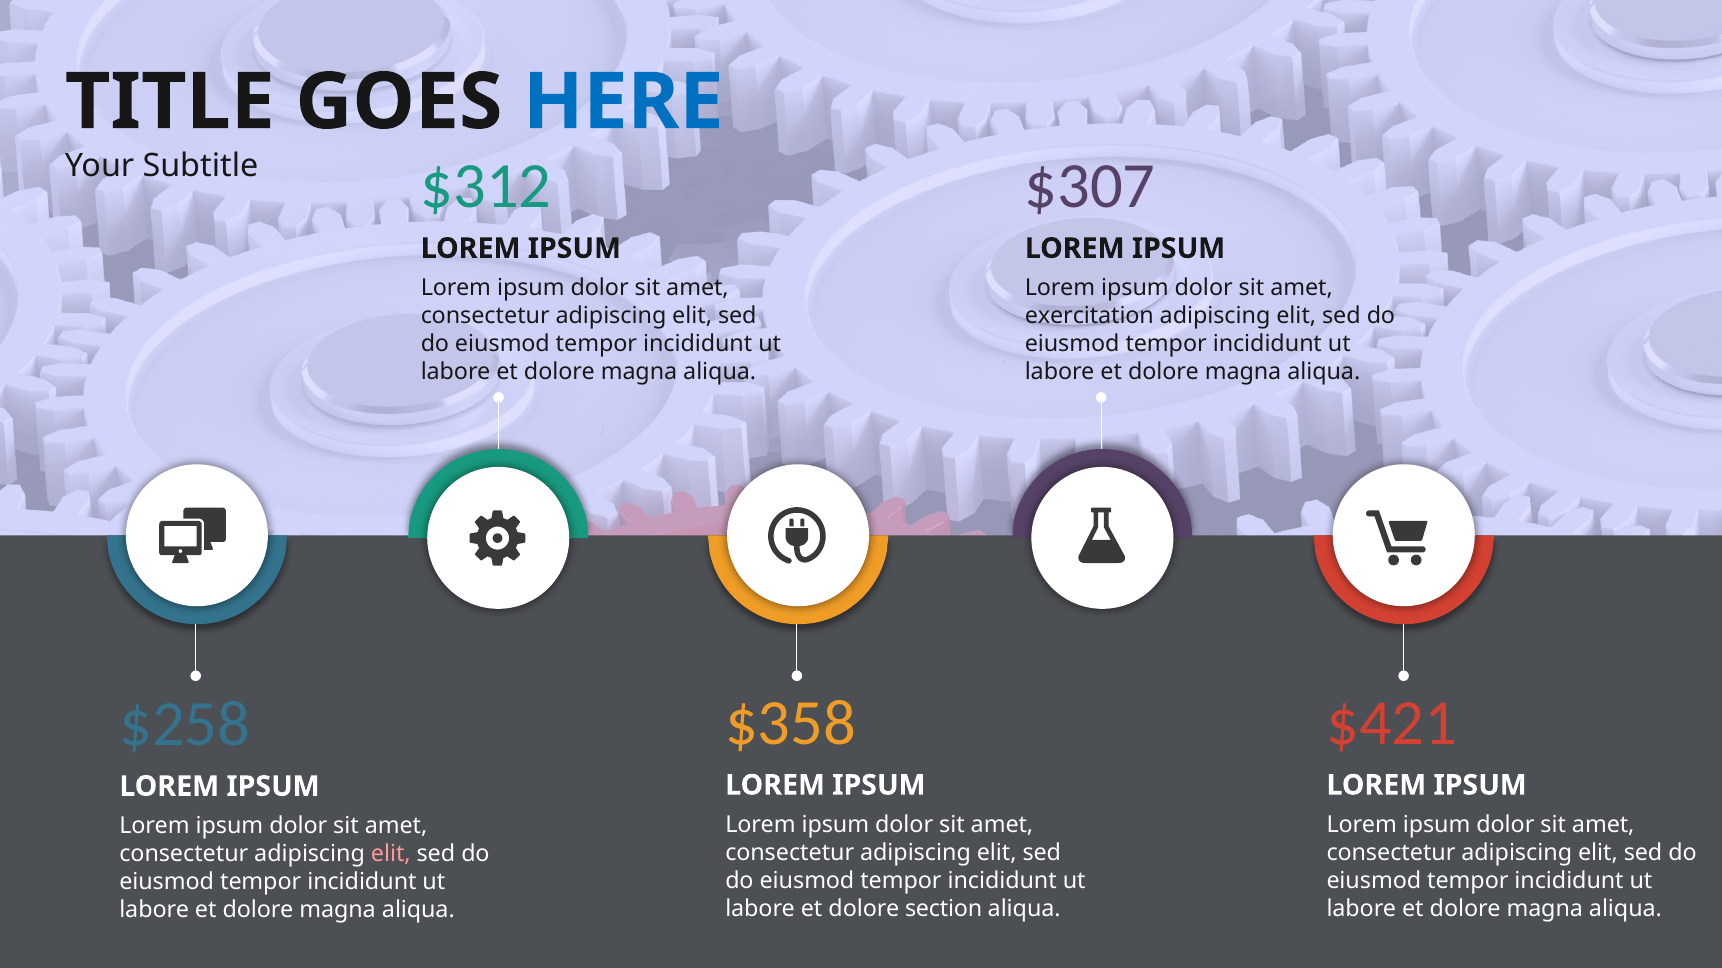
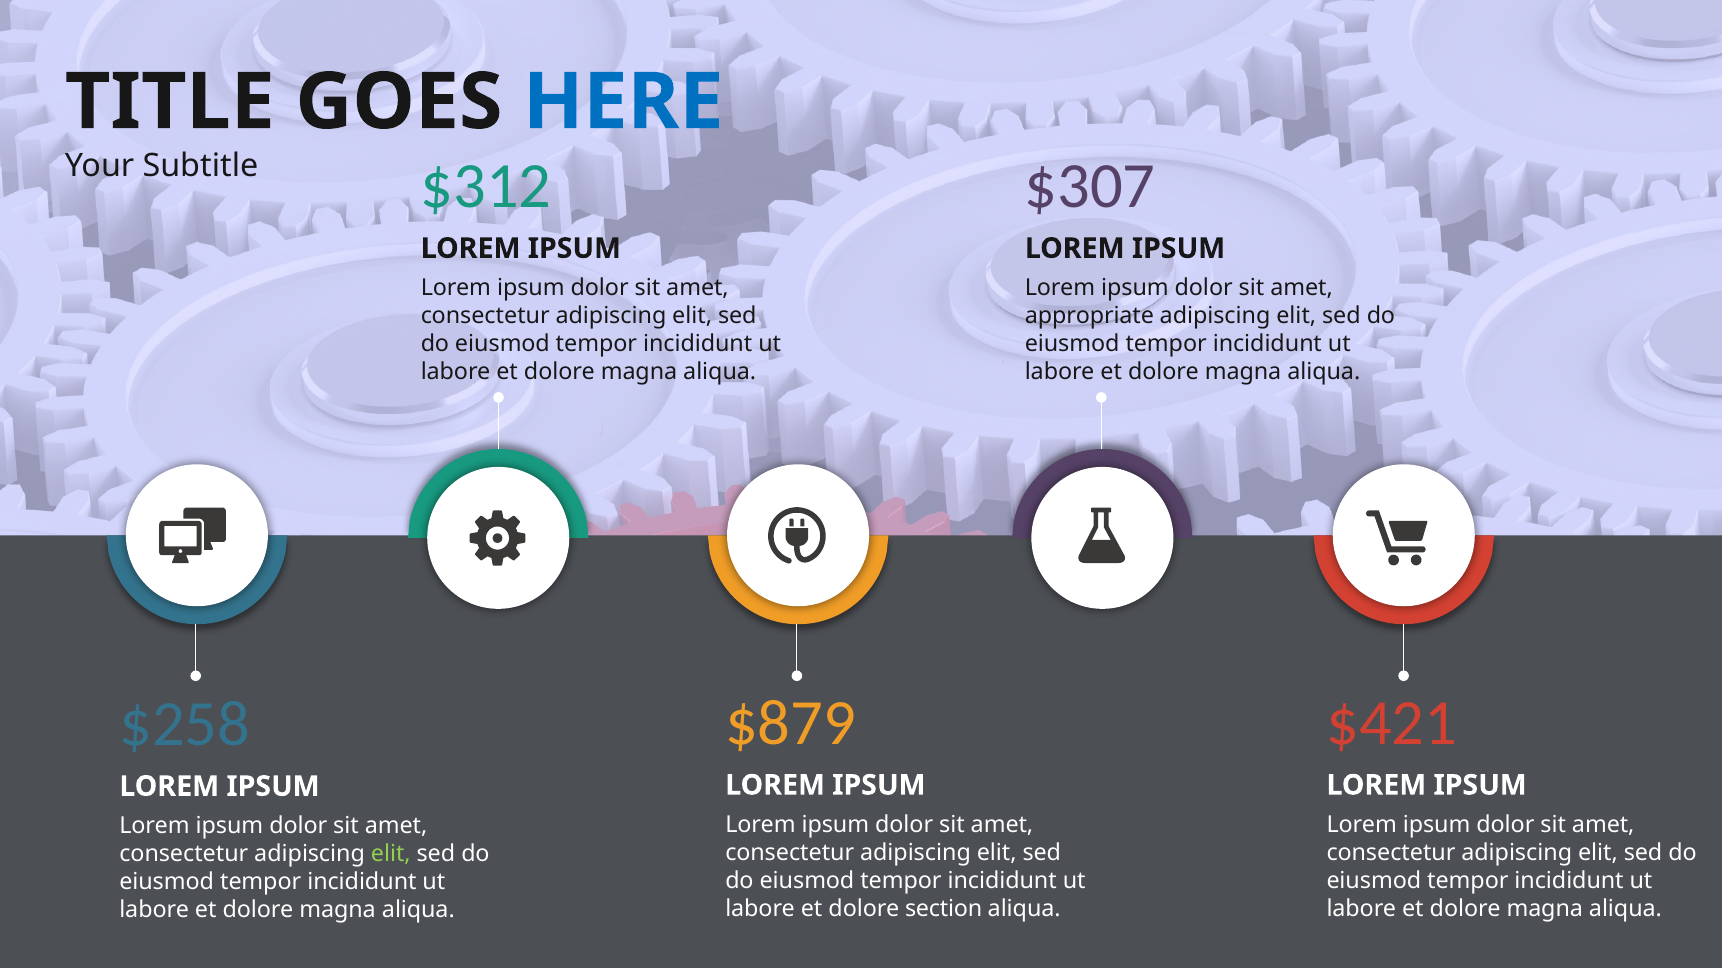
exercitation: exercitation -> appropriate (1089, 316)
$358: $358 -> $879 (791, 724)
elit colour: pink -> light green (391, 854)
